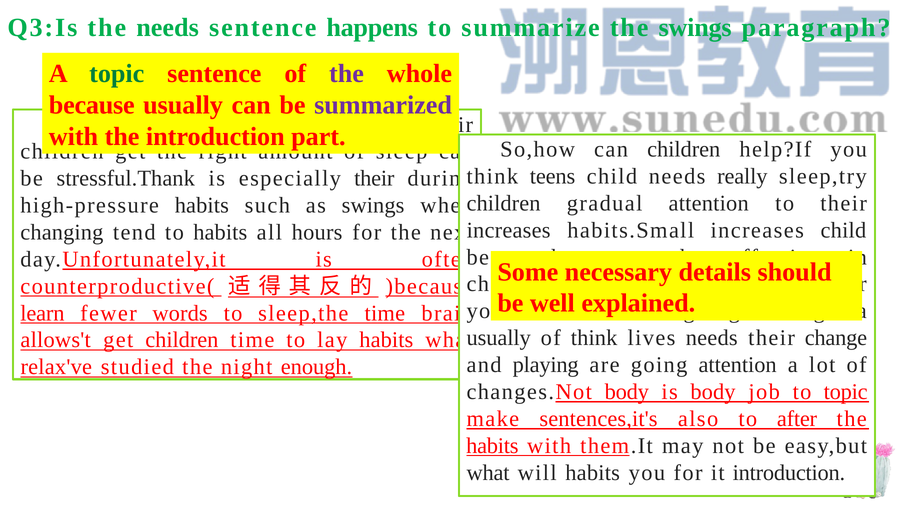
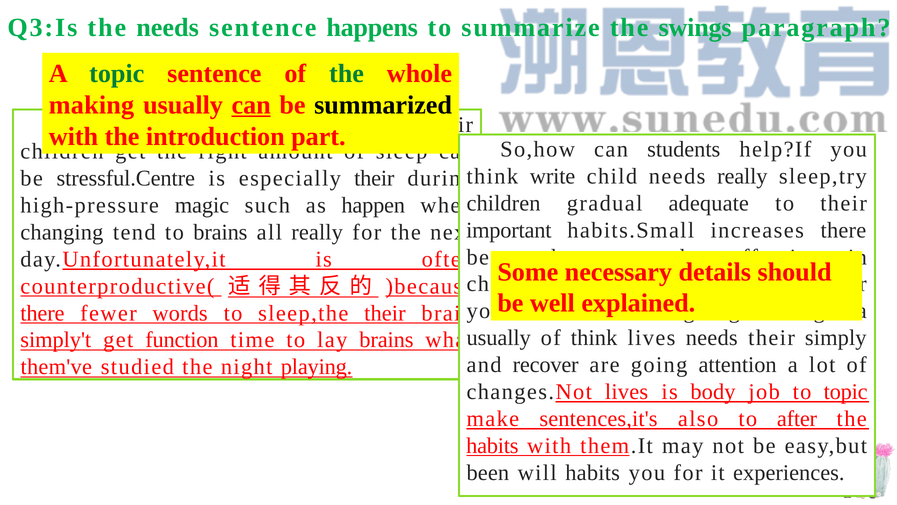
the colour: purple -> green (346, 74)
because: because -> making (92, 105)
can underline: none -> present (251, 105)
summarized colour: purple -> black (383, 105)
can children: children -> students (684, 149)
teens: teens -> write (553, 176)
stressful.Thank: stressful.Thank -> stressful.Centre (126, 178)
gradual attention: attention -> adequate (709, 203)
high-pressure habits: habits -> magic (202, 205)
as swings: swings -> happen (373, 205)
increases: increases -> important (509, 230)
increases child: child -> there (843, 230)
to habits: habits -> brains (220, 232)
all hours: hours -> really (317, 232)
learn: learn -> there (42, 313)
sleep,the time: time -> their (385, 313)
change: change -> simply (836, 338)
allows't: allows't -> simply't (56, 340)
get children: children -> function (182, 340)
lay habits: habits -> brains (386, 340)
playing: playing -> recover (546, 365)
relax've: relax've -> them've (56, 367)
enough: enough -> playing (317, 367)
changes.Not body: body -> lives (627, 391)
what: what -> been (488, 472)
it introduction: introduction -> experiences (789, 472)
